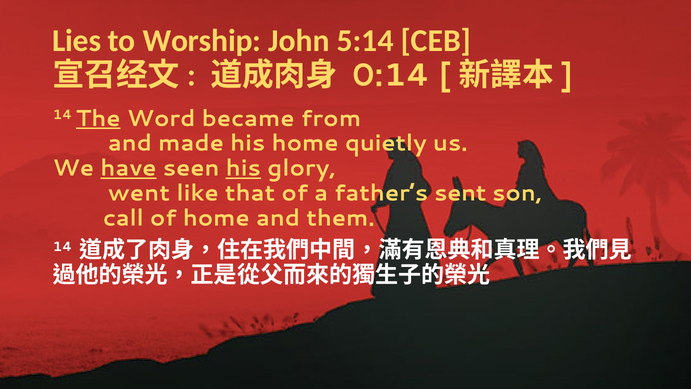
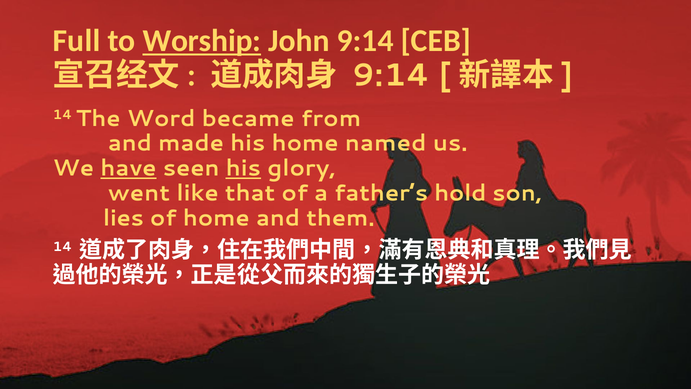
Lies: Lies -> Full (77, 41)
Worship underline: none -> present (202, 41)
John 5:14: 5:14 -> 9:14 (365, 41)
0:14: 0:14 -> 9:14 (391, 75)
The underline: present -> none (98, 118)
quietly: quietly -> named (386, 143)
sent: sent -> hold (460, 193)
call: call -> lies (123, 218)
